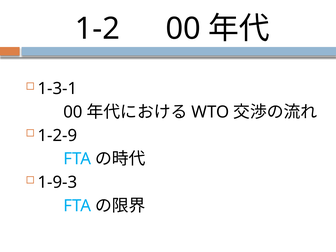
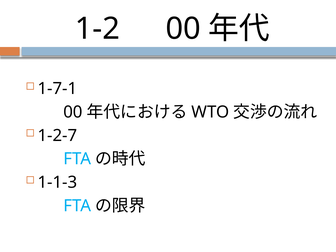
1-3-1: 1-3-1 -> 1-7-1 (57, 89)
1-2-9: 1-2-9 -> 1-2-7 (57, 135)
1-9-3: 1-9-3 -> 1-1-3 (57, 182)
